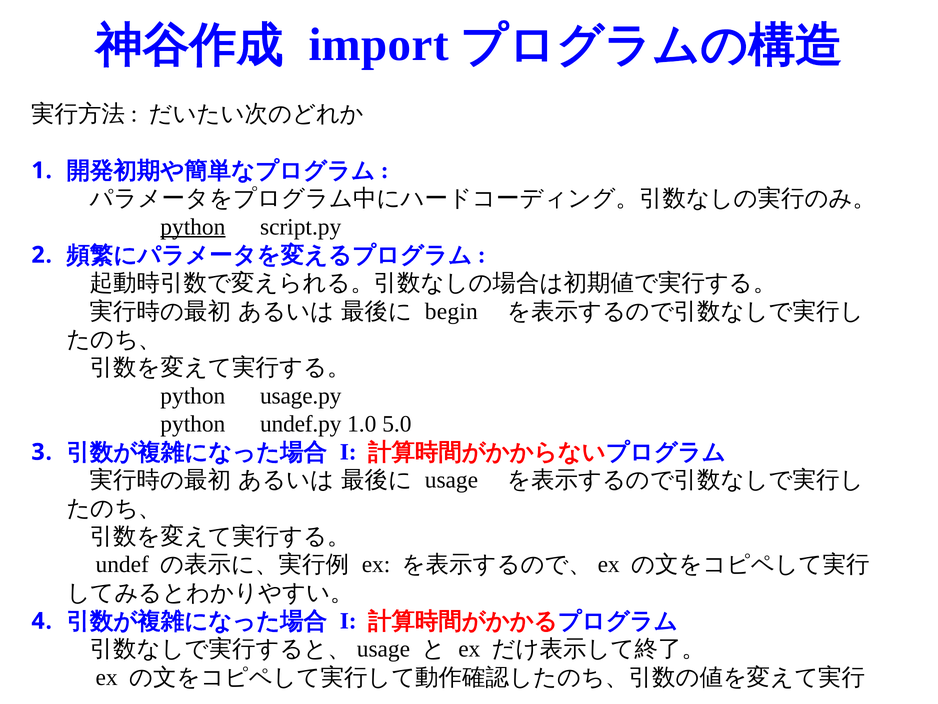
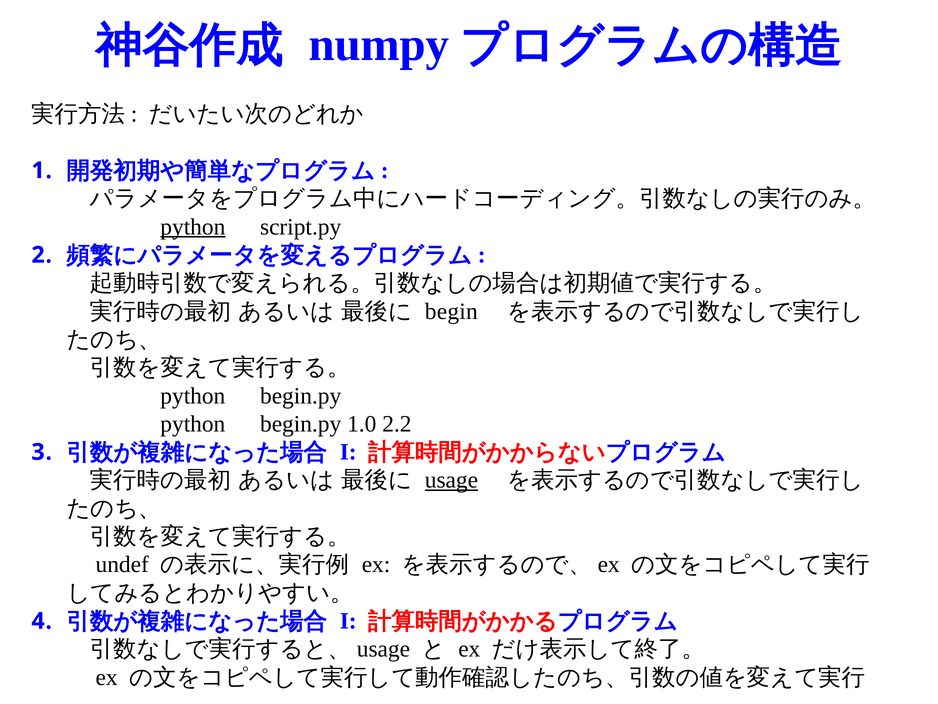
import: import -> numpy (379, 45)
usage.py: usage.py -> begin.py (301, 395)
undef.py: undef.py -> begin.py (301, 424)
5.0: 5.0 -> 2.2 (397, 424)
usage underline: none -> present (451, 480)
